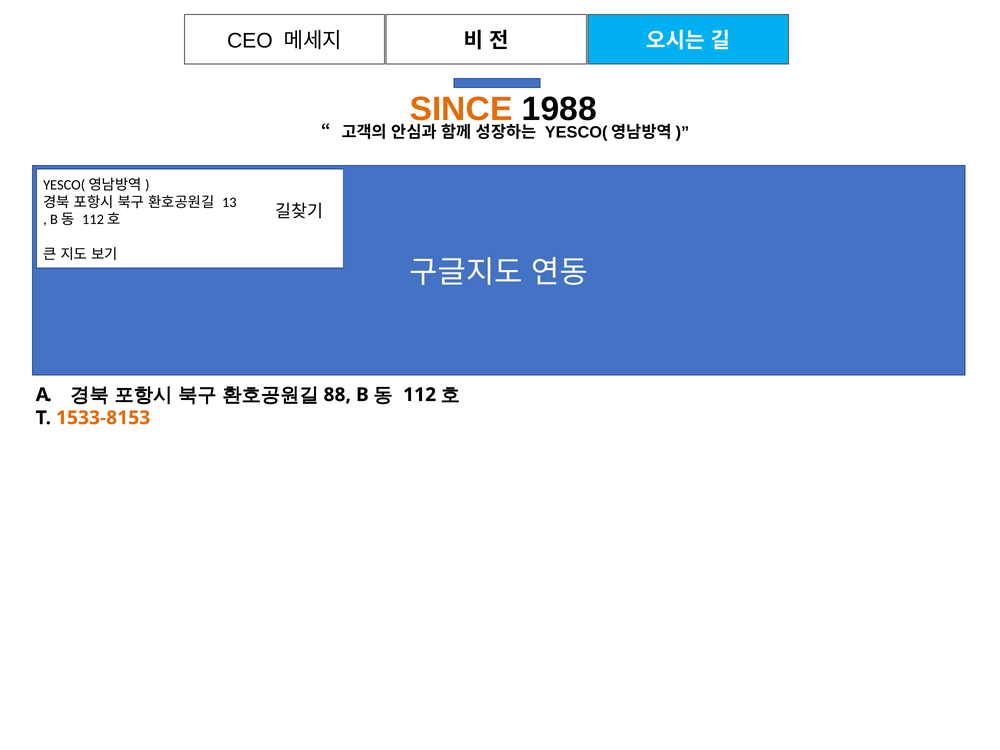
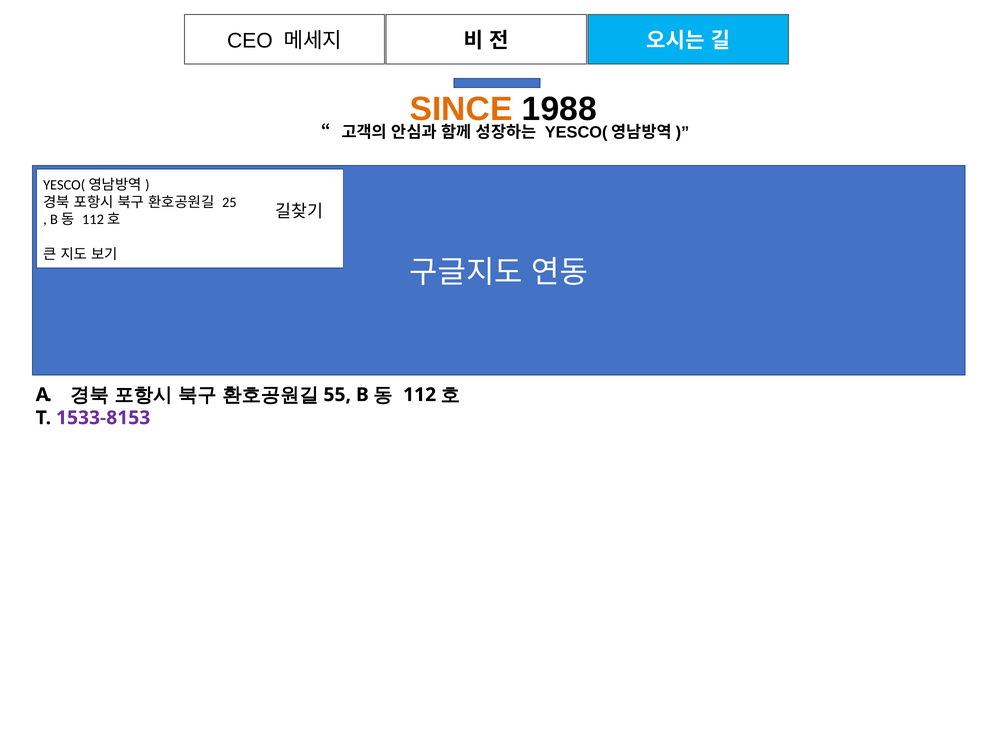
13: 13 -> 25 (229, 202)
88: 88 -> 55 (337, 395)
1533-8153 colour: orange -> purple (103, 418)
